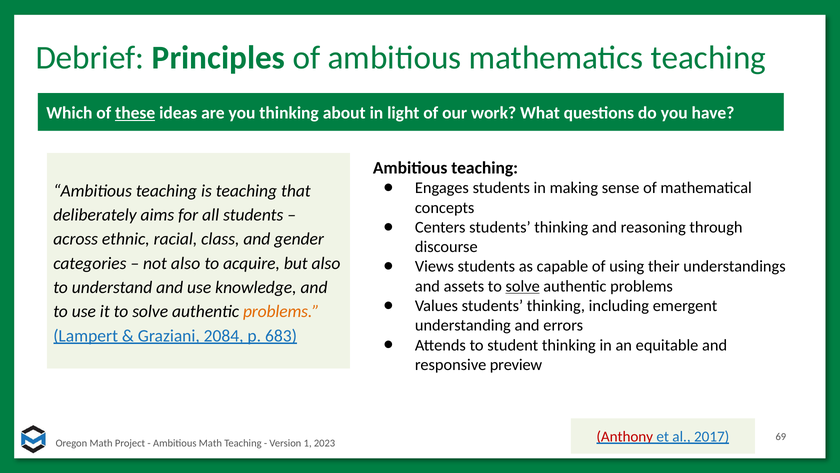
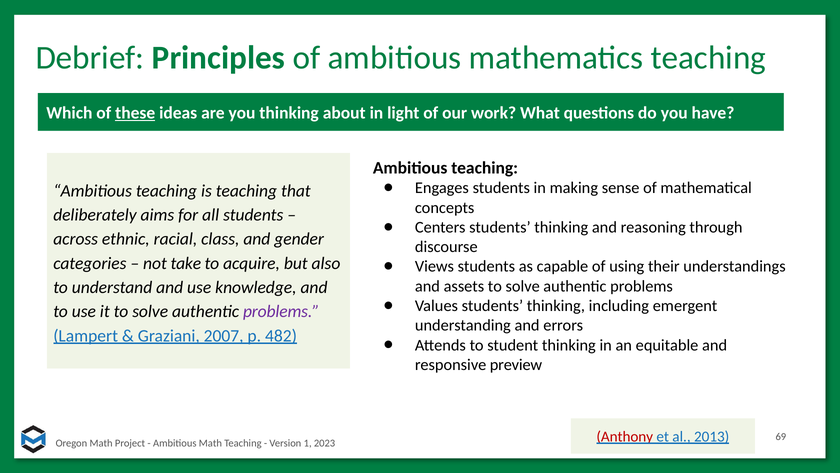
not also: also -> take (186, 263)
solve underline: present -> none (523, 286)
problems colour: orange -> purple (281, 311)
2084: 2084 -> 2007 (224, 335)
683: 683 -> 482 (281, 335)
2017: 2017 -> 2013 (712, 436)
